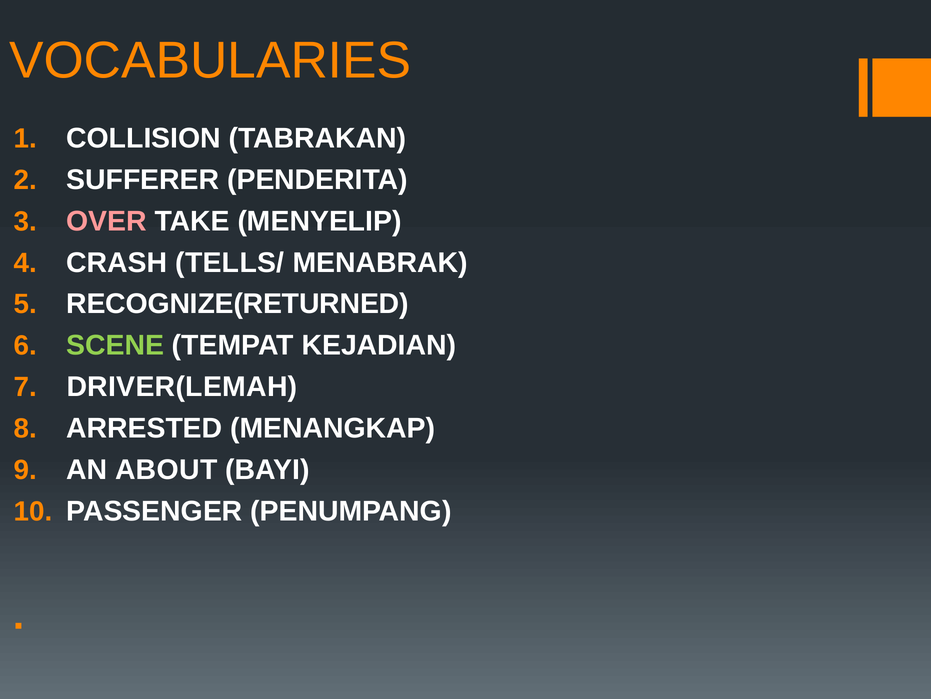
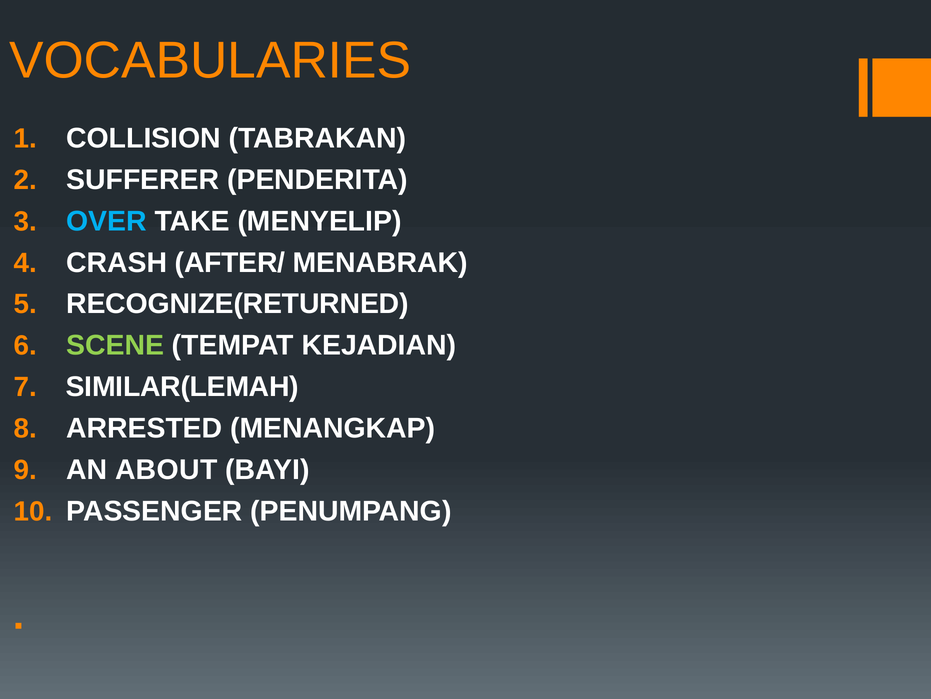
OVER colour: pink -> light blue (107, 221)
TELLS/: TELLS/ -> AFTER/ (230, 262)
DRIVER(LEMAH: DRIVER(LEMAH -> SIMILAR(LEMAH (182, 387)
